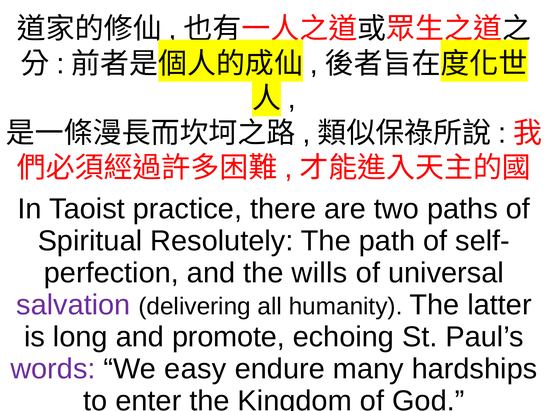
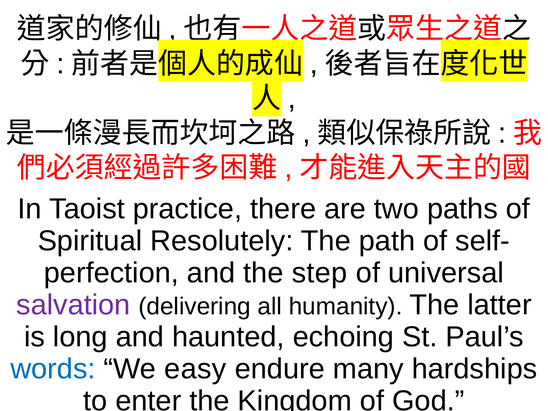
wills: wills -> step (320, 273)
promote: promote -> haunted (228, 337)
words colour: purple -> blue (53, 369)
